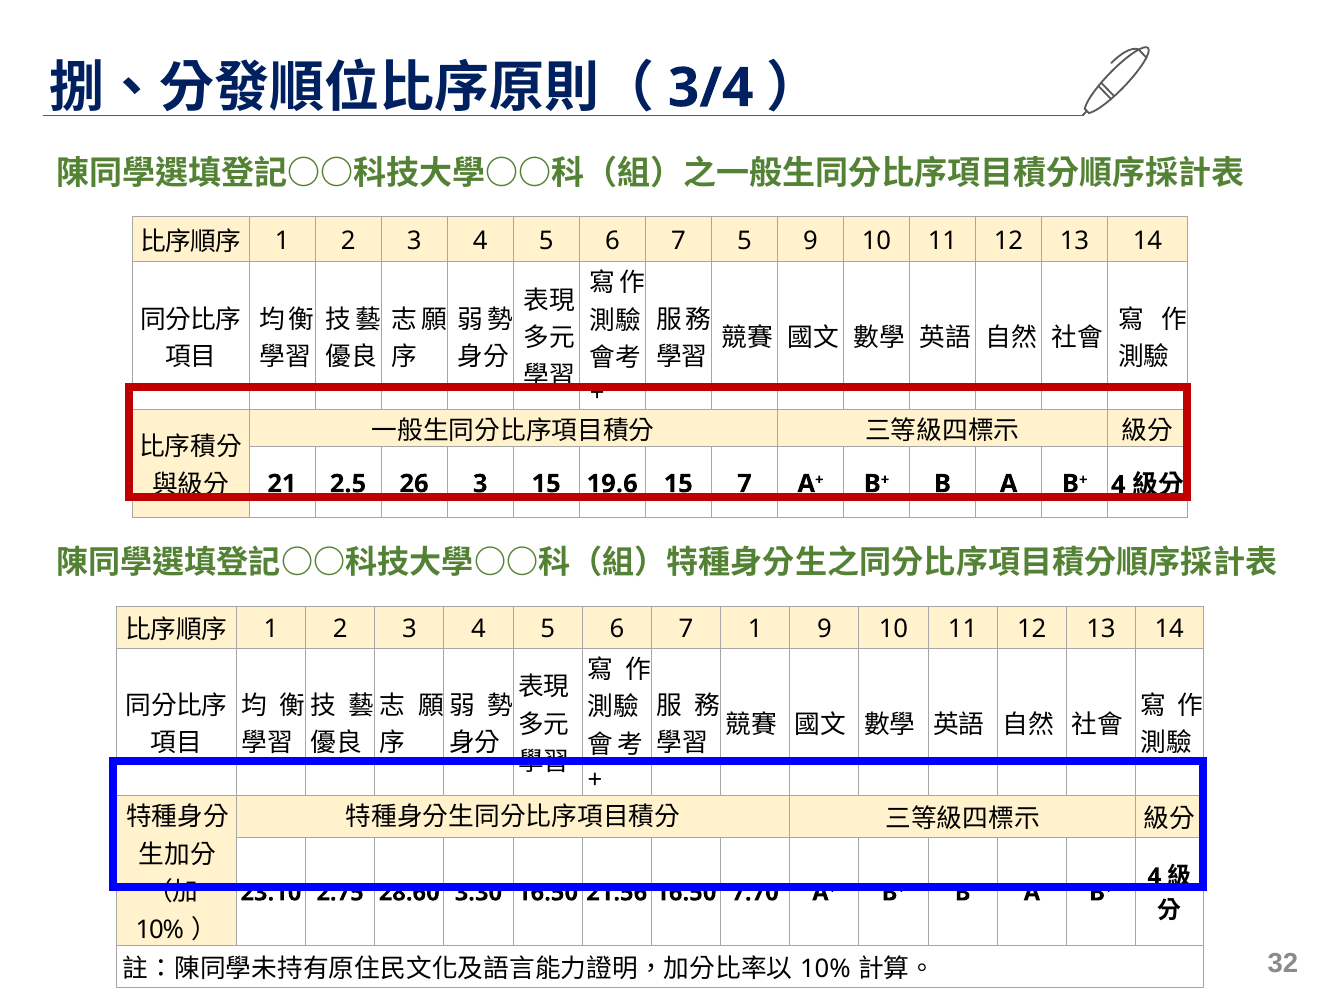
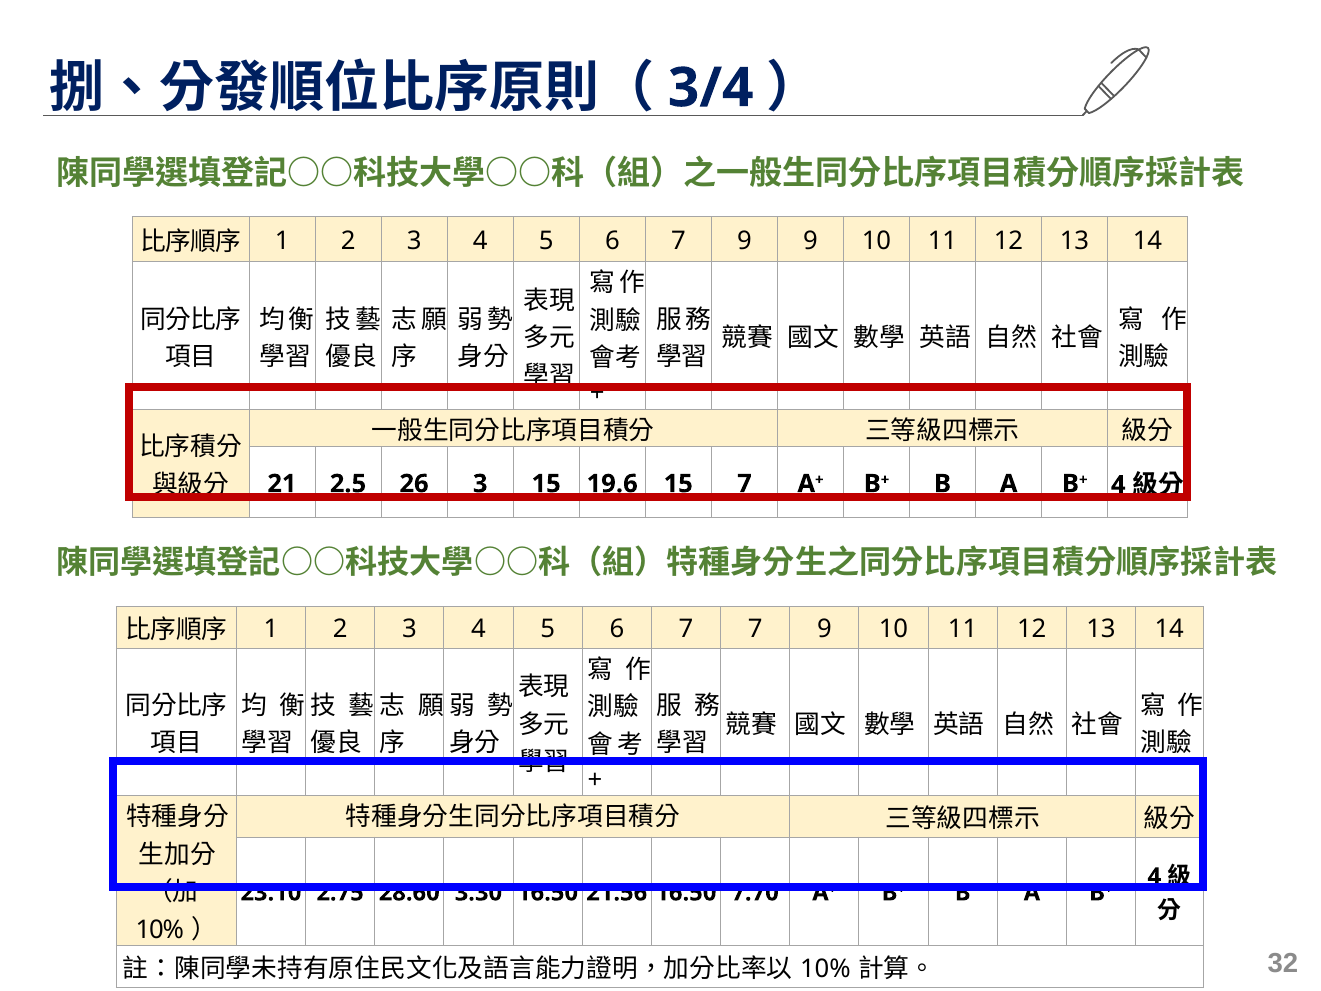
6 7 5: 5 -> 9 (744, 241)
7 1: 1 -> 7 (755, 629)
